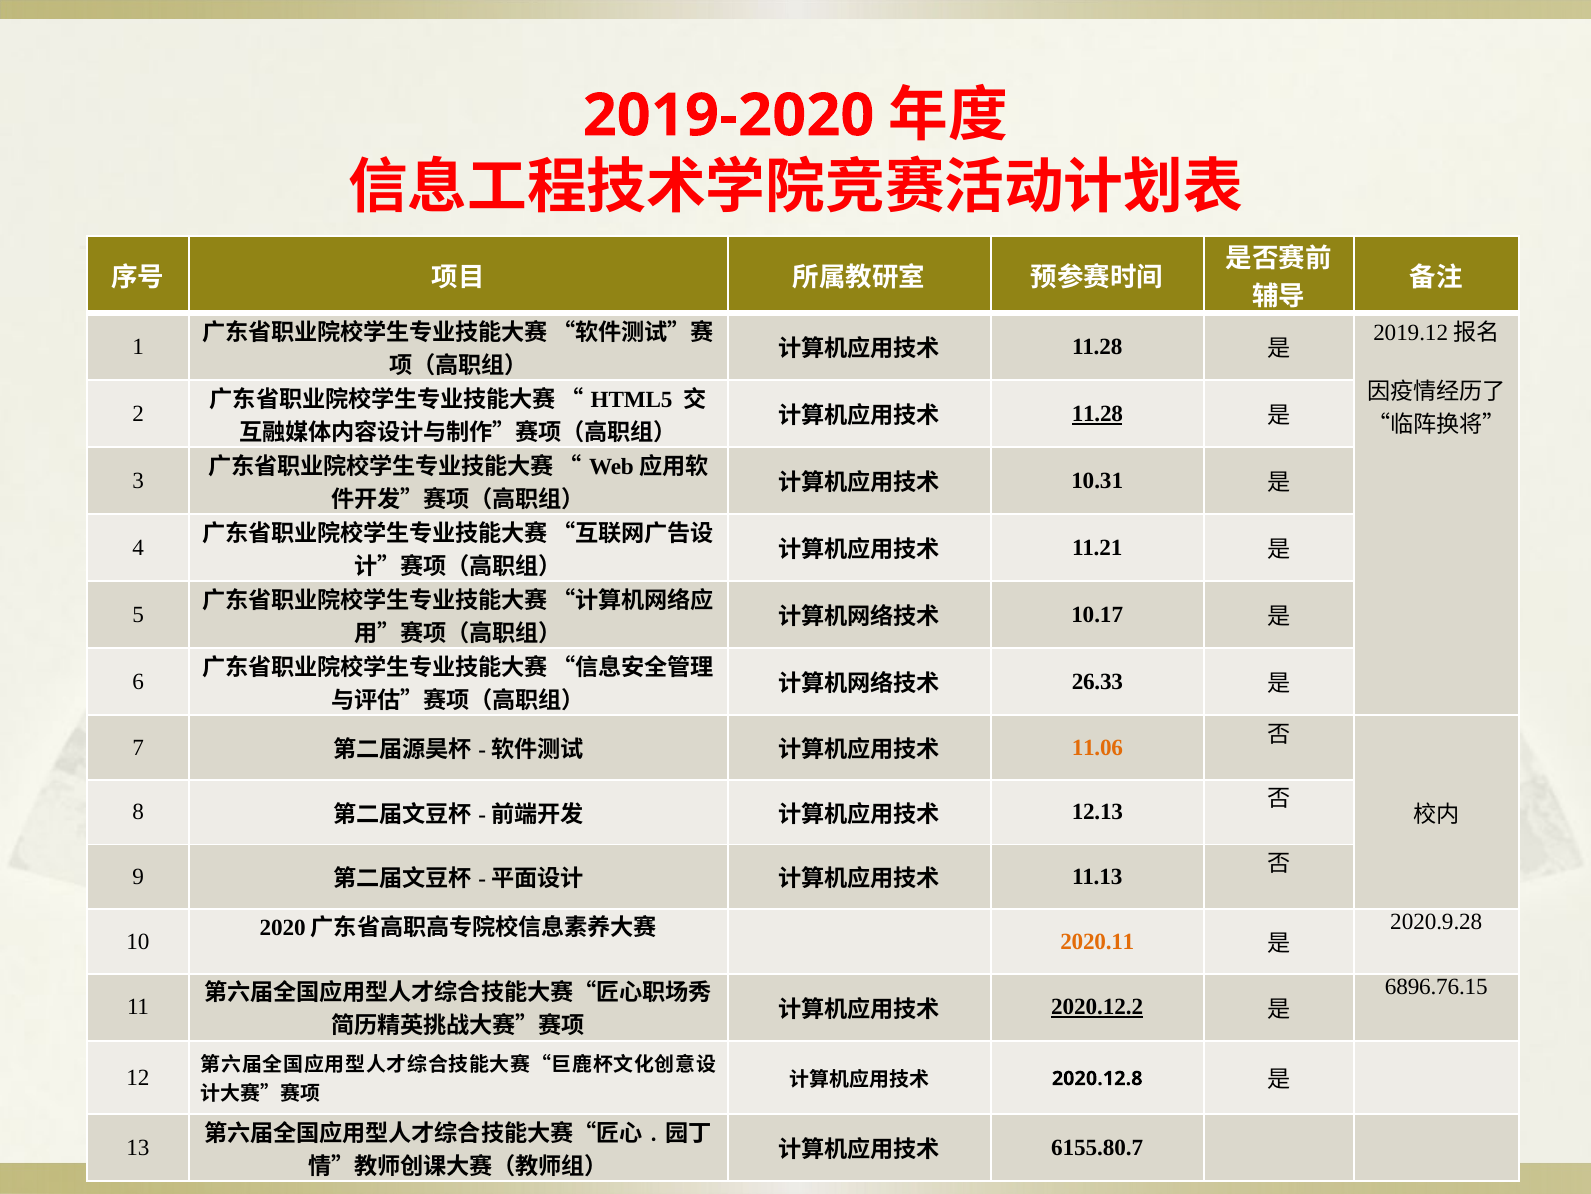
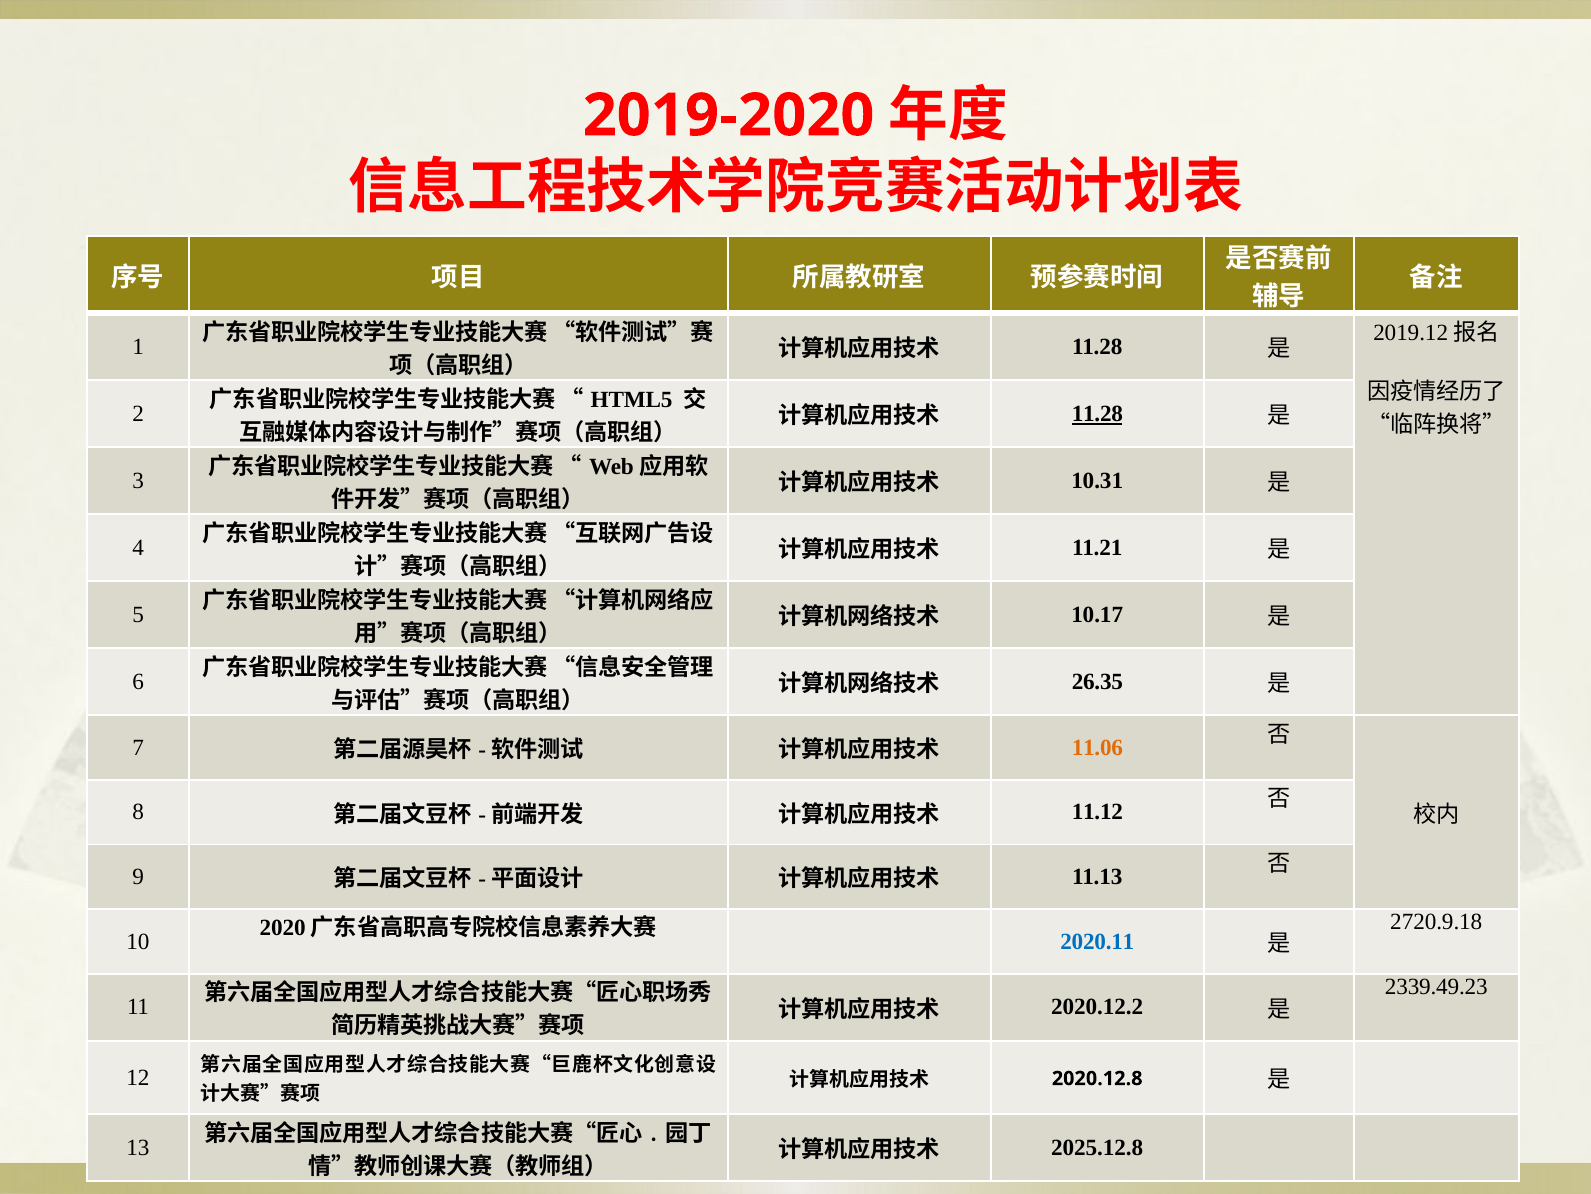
26.33: 26.33 -> 26.35 (1097, 682)
12.13: 12.13 -> 11.12 (1097, 812)
2020.9.28: 2020.9.28 -> 2720.9.18 (1436, 921)
2020.11 colour: orange -> blue (1097, 941)
6896.76.15: 6896.76.15 -> 2339.49.23 (1436, 986)
2020.12.2 underline: present -> none (1097, 1007)
6155.80.7: 6155.80.7 -> 2025.12.8 (1097, 1147)
